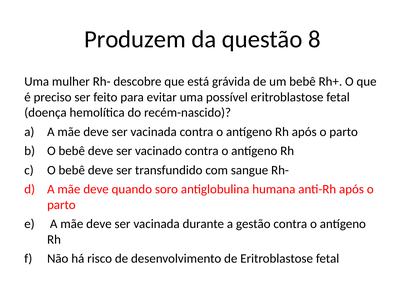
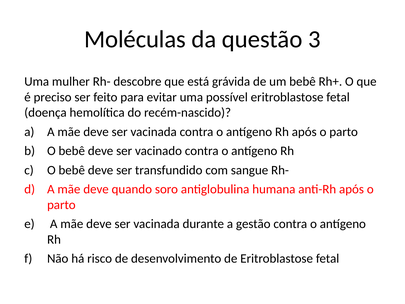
Produzem: Produzem -> Moléculas (135, 39)
8: 8 -> 3 (314, 39)
